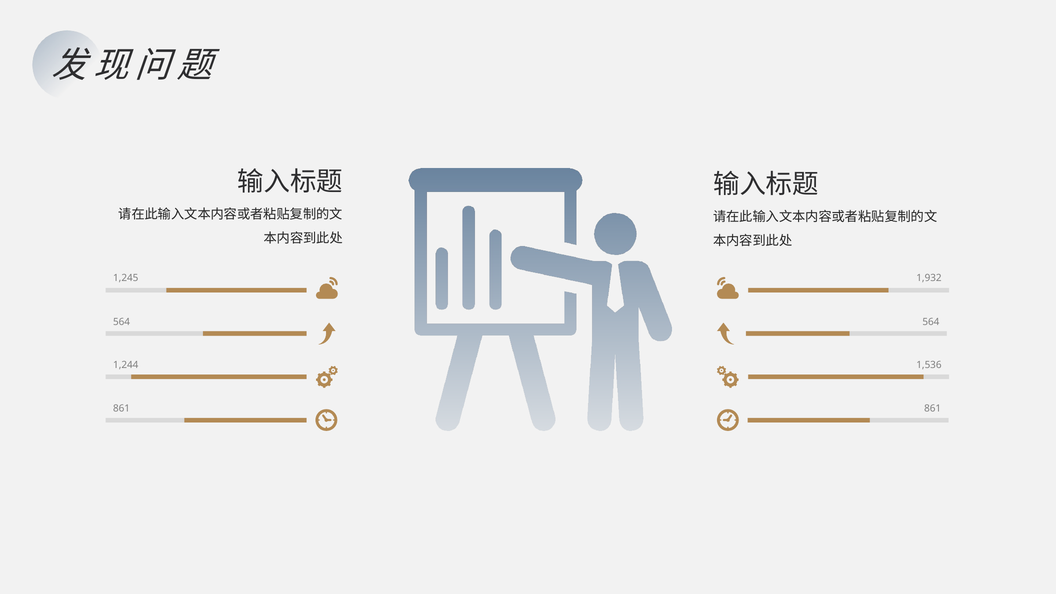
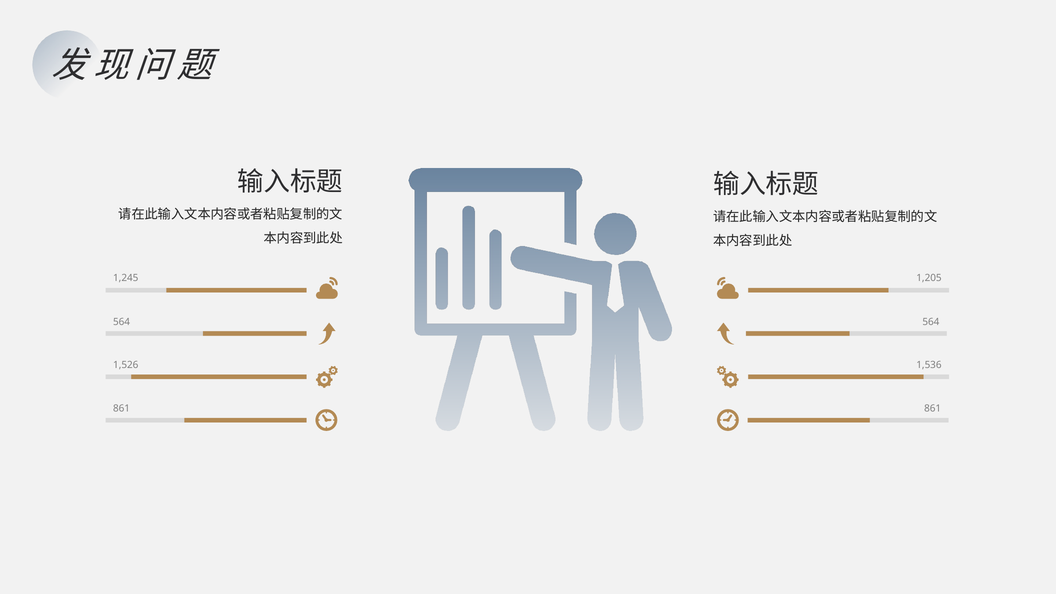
1,932: 1,932 -> 1,205 (929, 278)
1,244: 1,244 -> 1,526 (126, 365)
